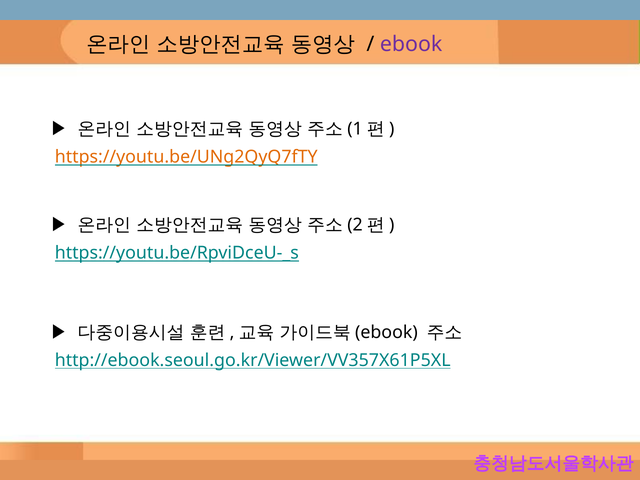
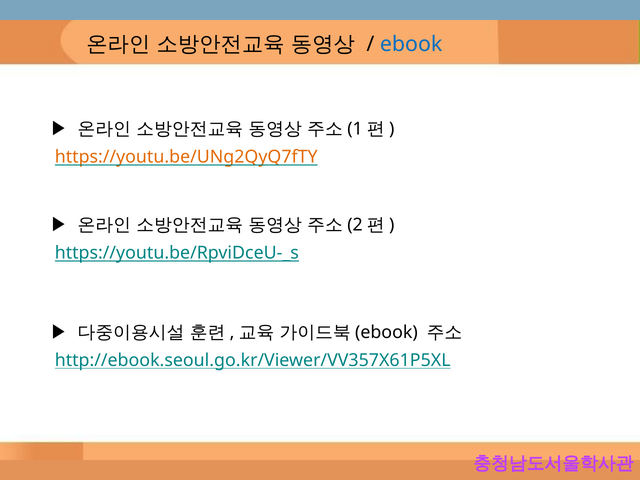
ebook colour: purple -> blue (411, 44)
